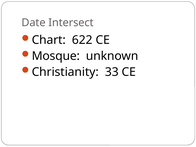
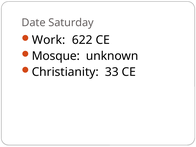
Intersect: Intersect -> Saturday (71, 23)
Chart: Chart -> Work (49, 40)
